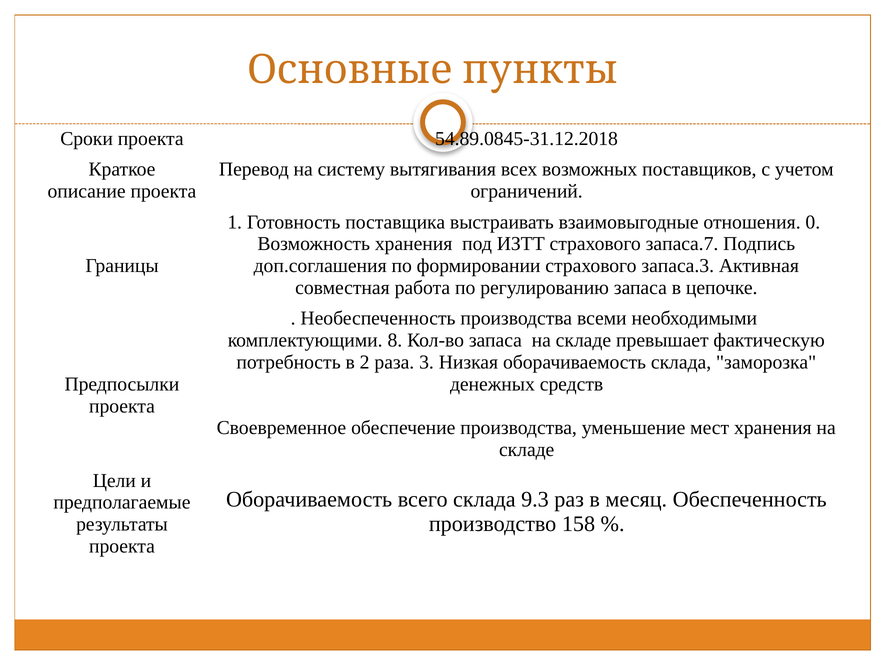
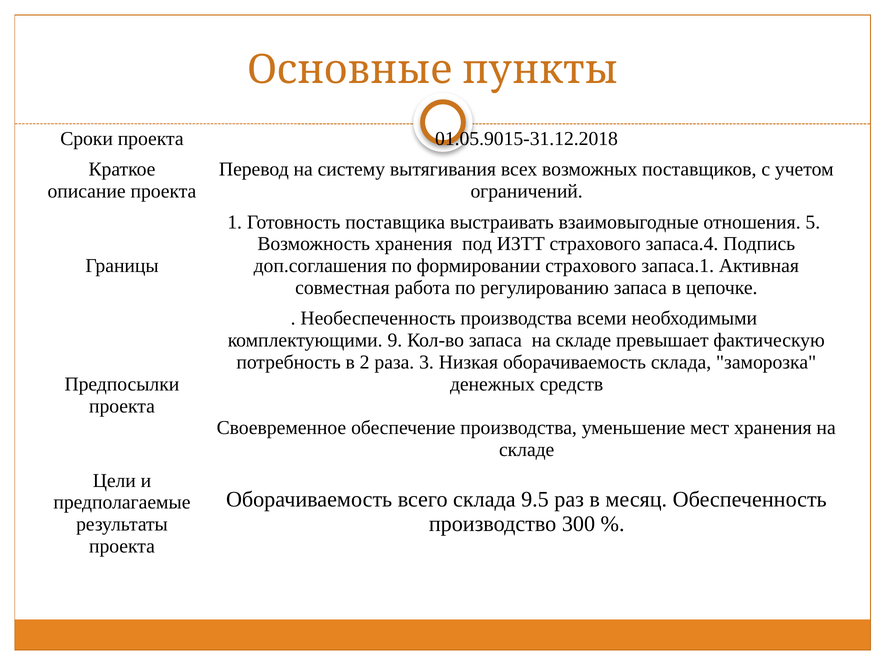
54.89.0845-31.12.2018: 54.89.0845-31.12.2018 -> 01.05.9015-31.12.2018 (527, 138)
0: 0 -> 5 (813, 222)
запаса.7: запаса.7 -> запаса.4 (682, 244)
запаса.3: запаса.3 -> запаса.1 (678, 266)
8: 8 -> 9 (395, 340)
9.3: 9.3 -> 9.5 (535, 499)
158: 158 -> 300 (579, 524)
